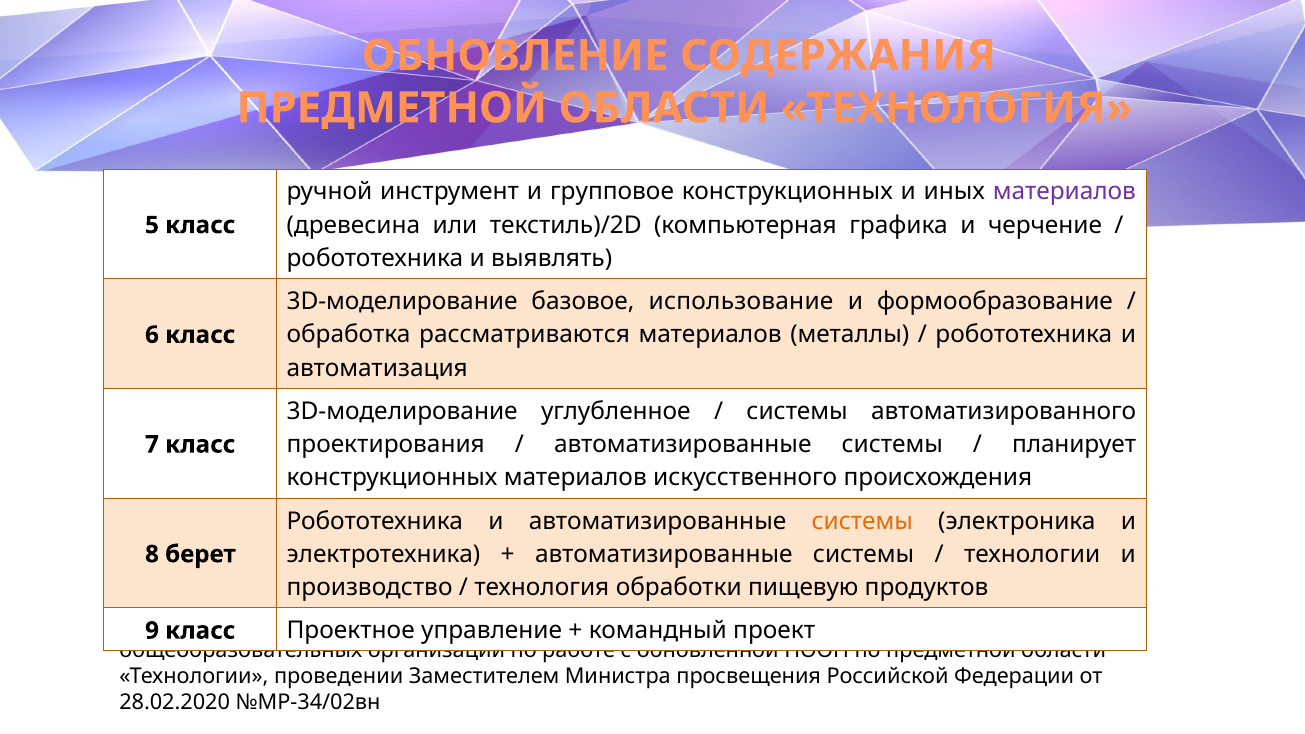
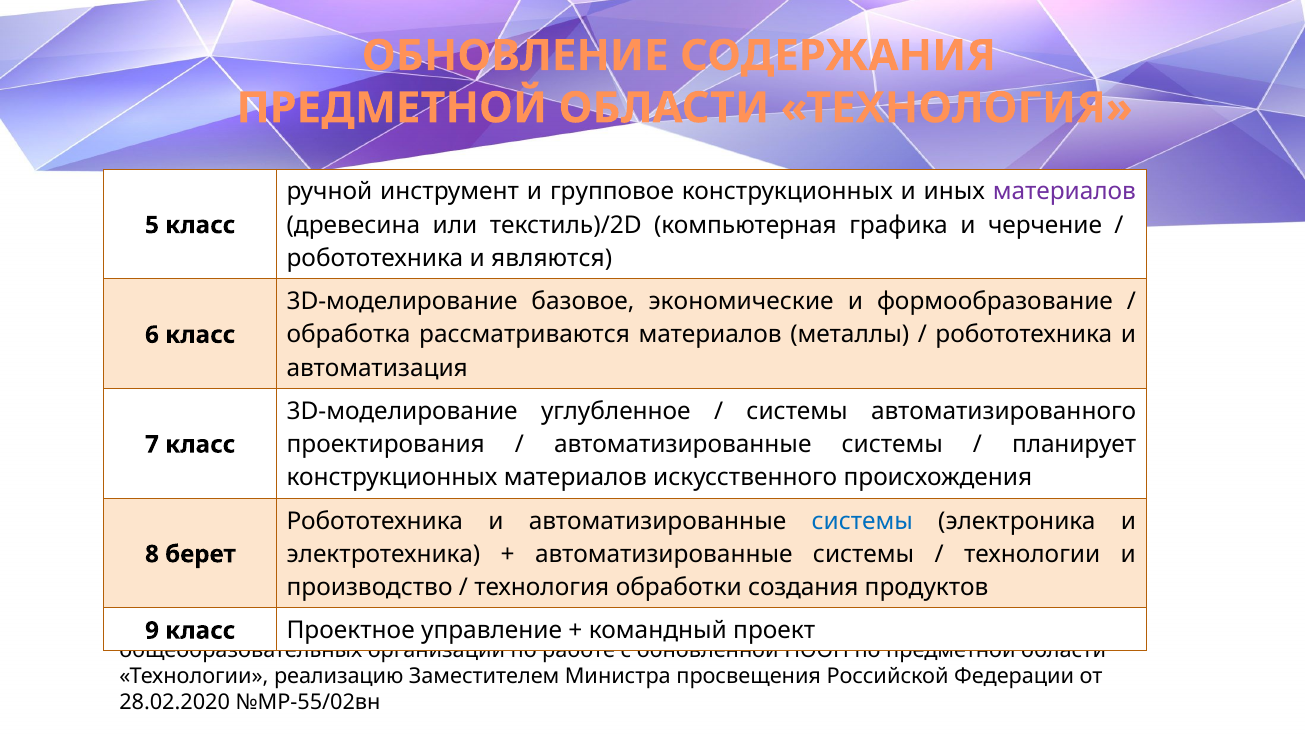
выявлять: выявлять -> являются (552, 258)
использование: использование -> экономические (741, 302)
системы colour: orange -> blue (862, 521)
пищевую: пищевую -> создания (803, 588)
проведении: проведении -> реализацию (339, 676)
№МР-34/02вн: №МР-34/02вн -> №МР-55/02вн (308, 702)
